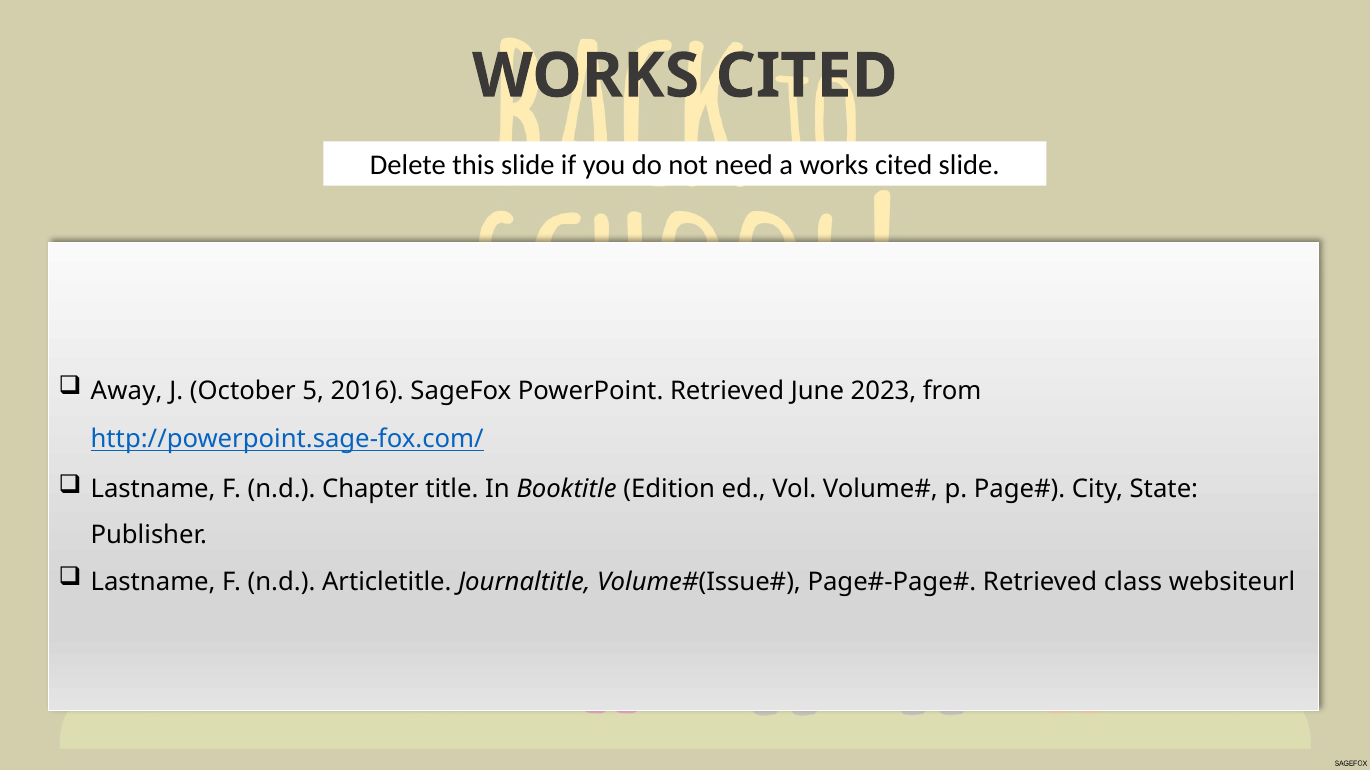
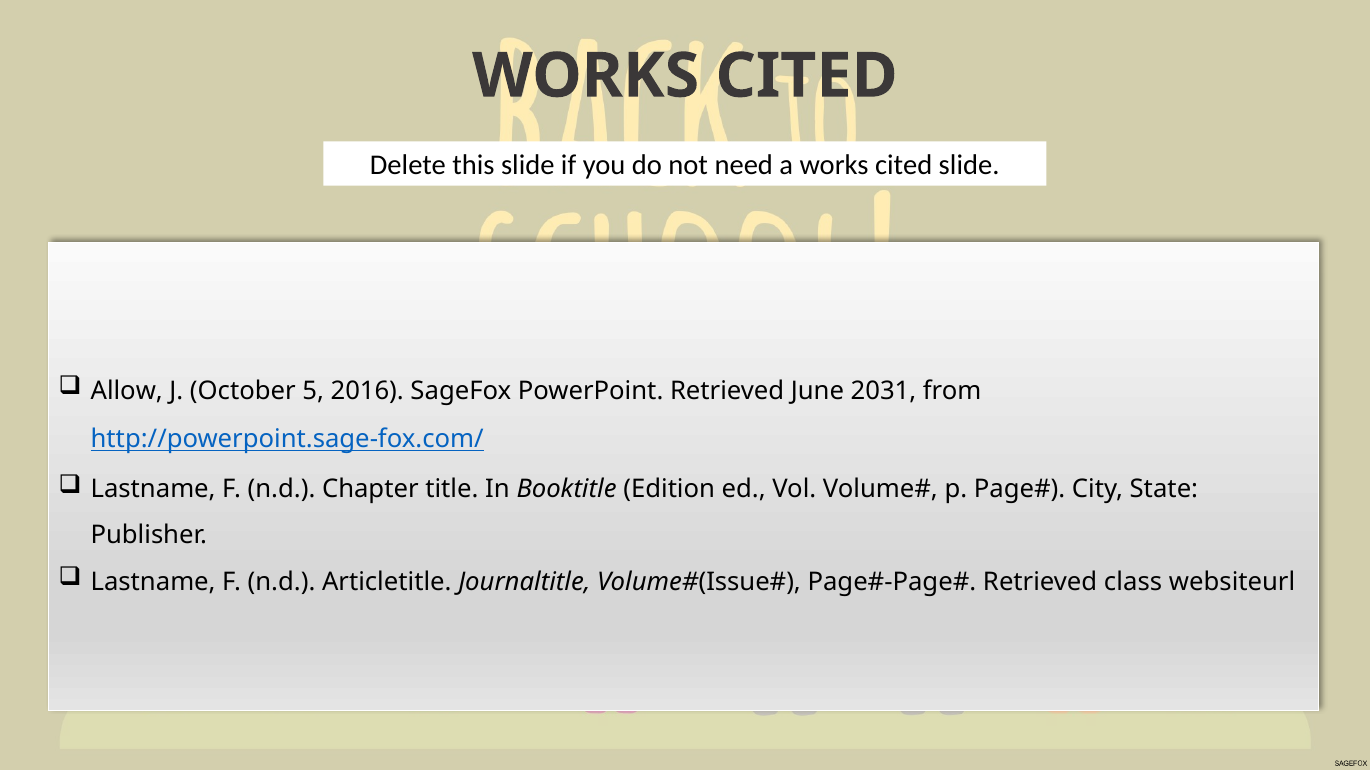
Away: Away -> Allow (127, 391)
2023: 2023 -> 2031 (883, 391)
